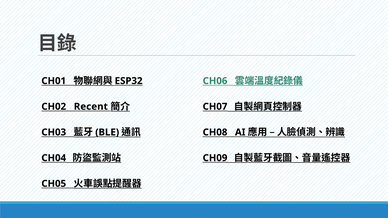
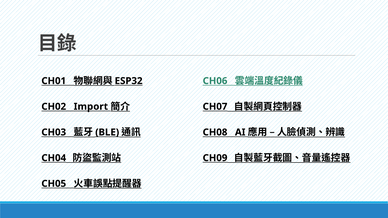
Recent: Recent -> Import (91, 107)
